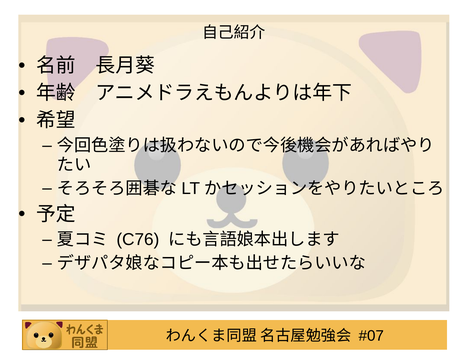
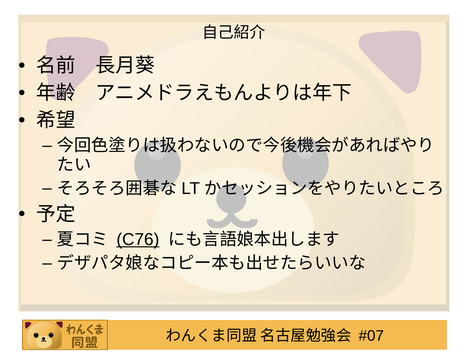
C76 underline: none -> present (138, 240)
